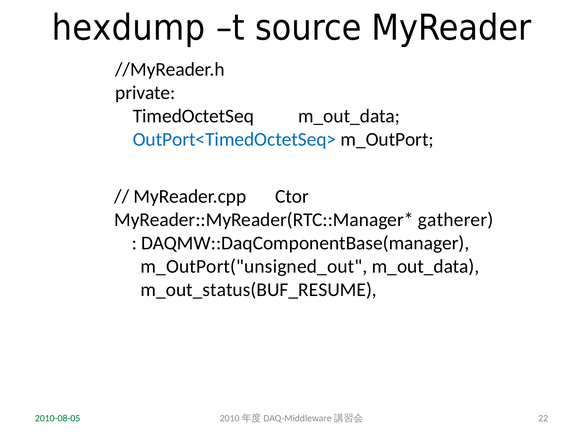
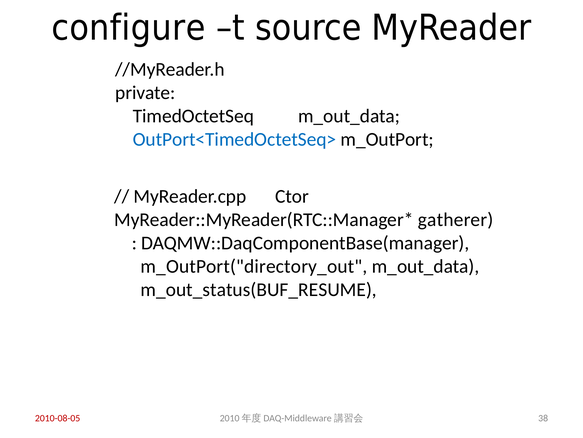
hexdump: hexdump -> configure (128, 28)
m_OutPort("unsigned_out: m_OutPort("unsigned_out -> m_OutPort("directory_out (254, 266)
2010-08-05 colour: green -> red (58, 418)
22: 22 -> 38 (543, 417)
